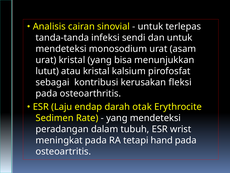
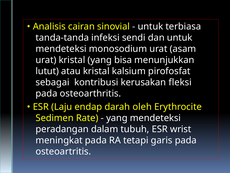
terlepas: terlepas -> terbiasa (183, 27)
otak: otak -> oleh (142, 107)
hand: hand -> garis (162, 140)
